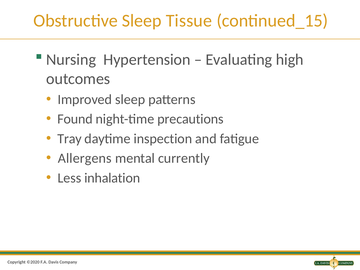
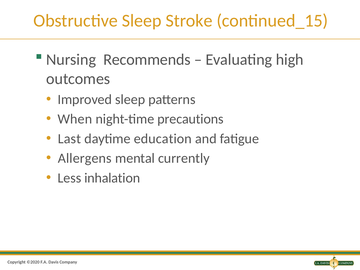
Tissue: Tissue -> Stroke (189, 21)
Hypertension: Hypertension -> Recommends (147, 60)
Found: Found -> When (75, 119)
Tray: Tray -> Last (69, 139)
inspection: inspection -> education (163, 139)
